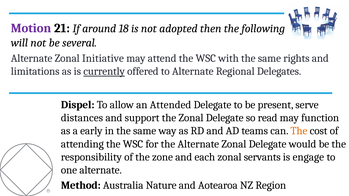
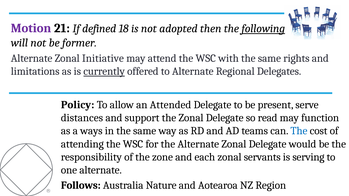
around: around -> defined (99, 29)
following underline: none -> present (263, 29)
several: several -> former (79, 43)
Dispel: Dispel -> Policy (78, 105)
early: early -> ways (91, 131)
The colour: orange -> blue (299, 131)
engage: engage -> serving (308, 157)
Method: Method -> Follows (81, 186)
